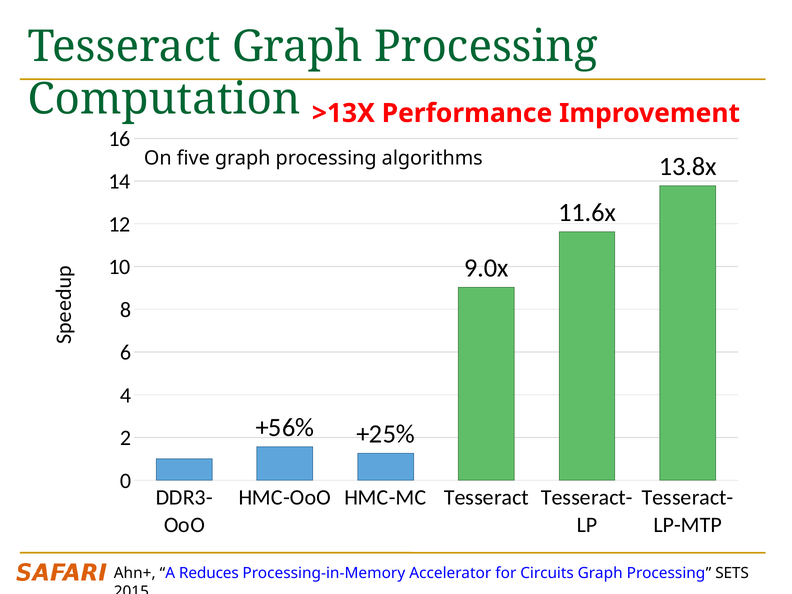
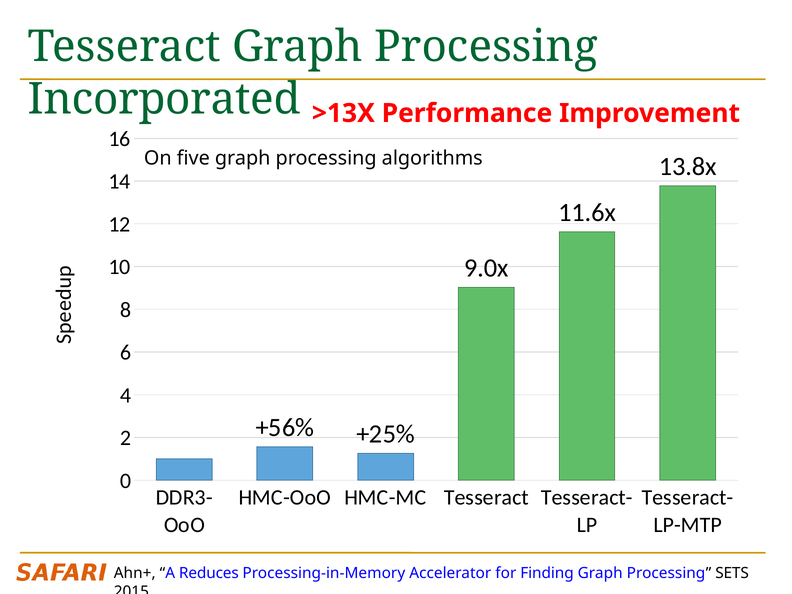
Computation: Computation -> Incorporated (164, 99)
Circuits: Circuits -> Finding (547, 573)
